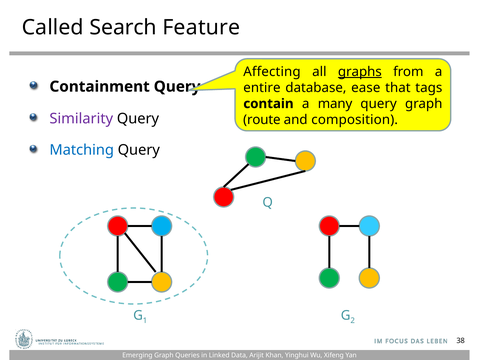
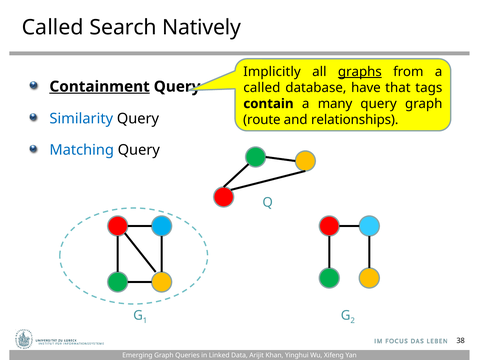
Feature: Feature -> Natively (202, 28)
Affecting: Affecting -> Implicitly (272, 72)
entire: entire -> called (262, 88)
ease: ease -> have (366, 88)
Containment underline: none -> present (100, 86)
Similarity colour: purple -> blue (81, 118)
composition: composition -> relationships (355, 119)
